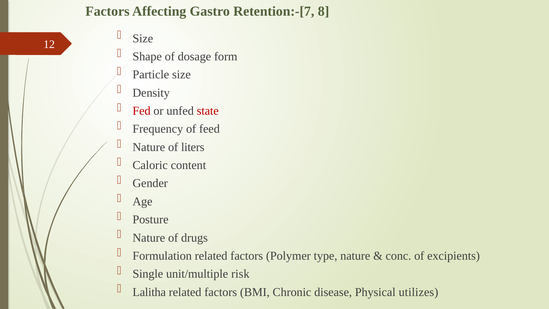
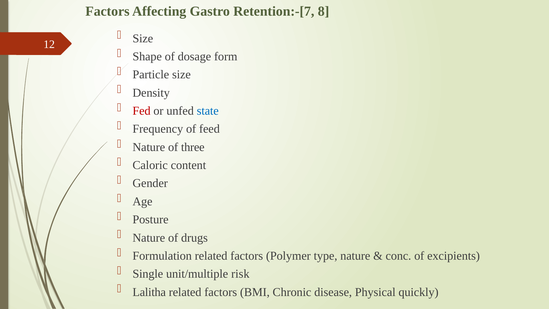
state colour: red -> blue (208, 111)
liters: liters -> three (193, 147)
utilizes: utilizes -> quickly (419, 292)
